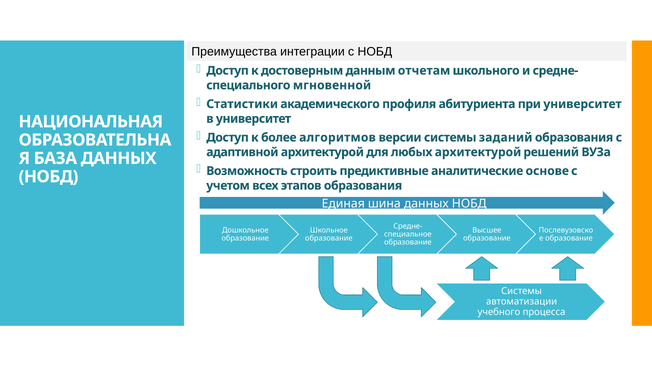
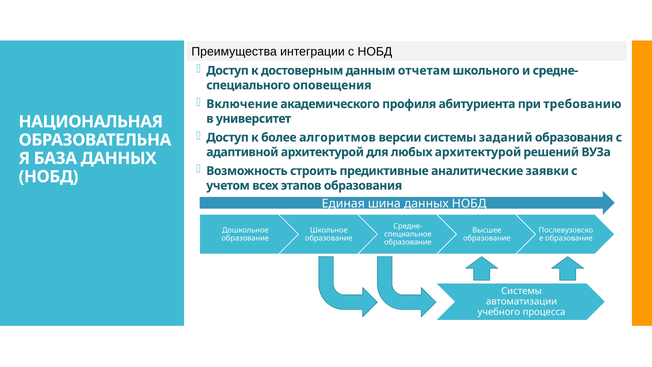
мгновенной: мгновенной -> оповещения (332, 85)
Статистики: Статистики -> Включение (242, 104)
при университет: университет -> требованию (582, 104)
основе: основе -> заявки (547, 171)
